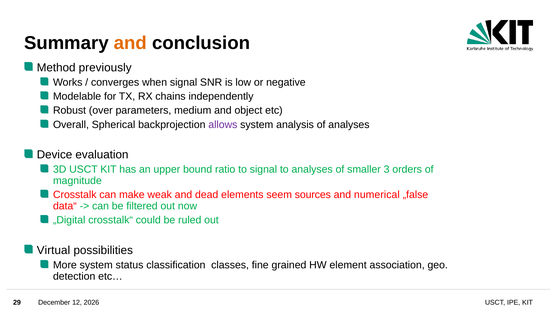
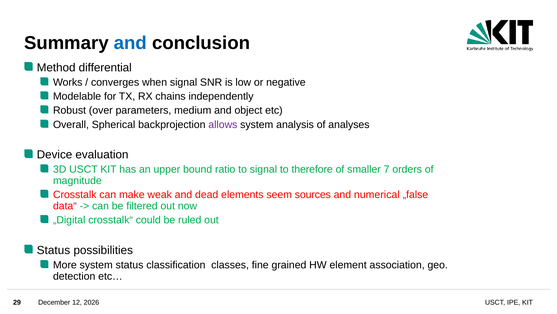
and colour: orange -> blue (130, 43)
previously: previously -> differential (105, 67)
to analyses: analyses -> therefore (312, 169)
3: 3 -> 7 (387, 169)
Virtual: Virtual -> Status (53, 250)
